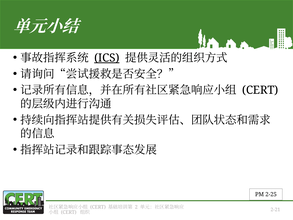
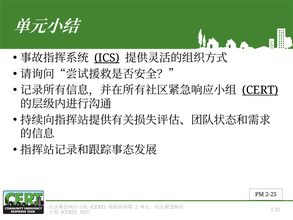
CERT underline: none -> present (260, 90)
